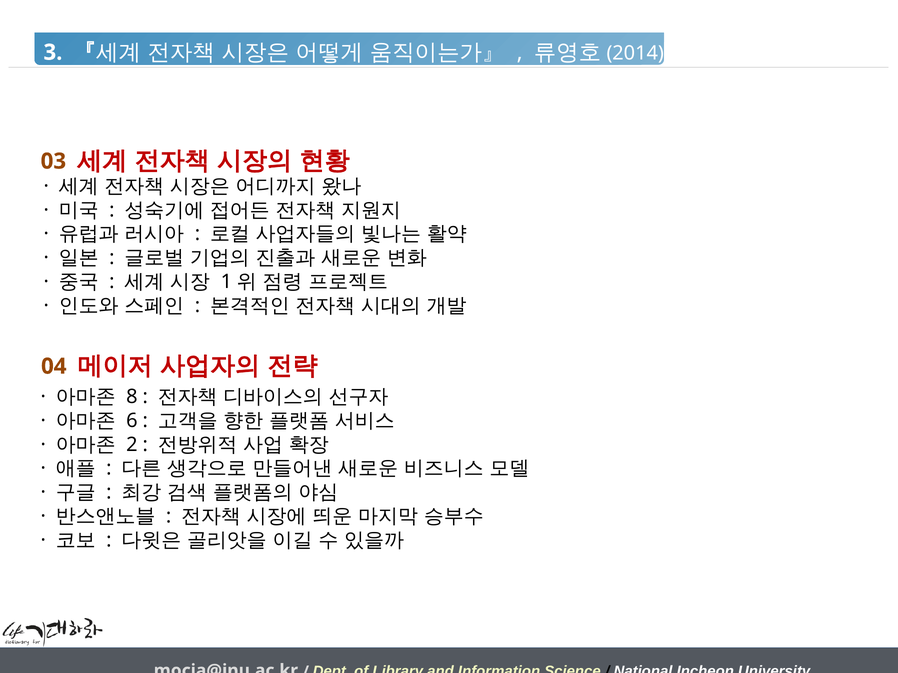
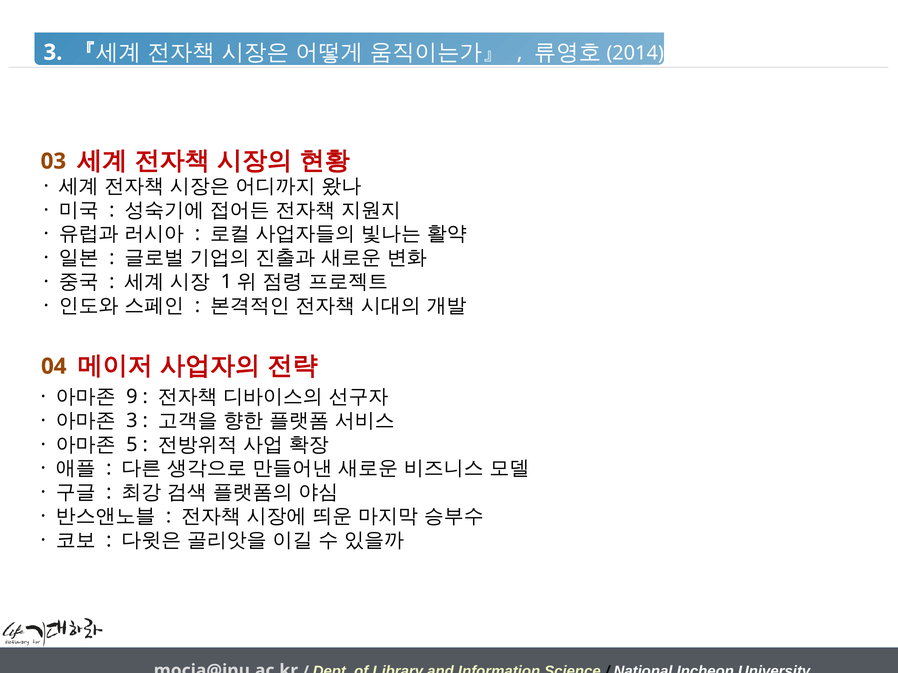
8: 8 -> 9 (132, 397)
6: 6 -> 3 (132, 421)
2: 2 -> 5 (132, 445)
